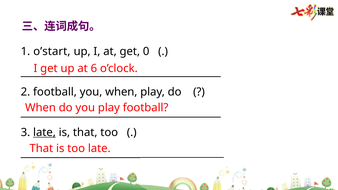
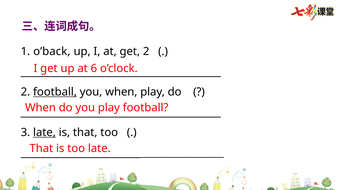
o’start: o’start -> o’back (52, 51)
get 0: 0 -> 2 (146, 51)
football underline: none -> present (55, 92)
